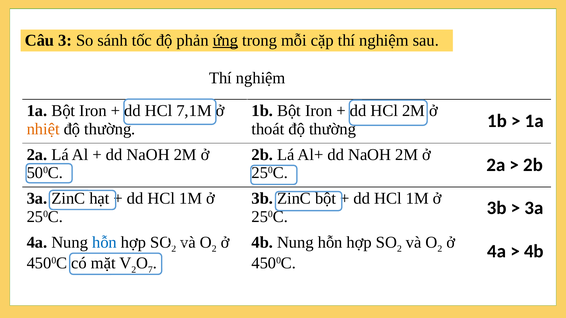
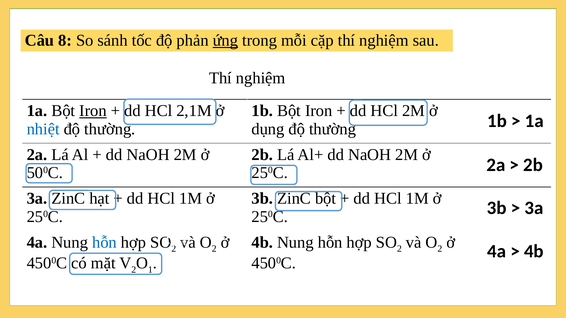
3: 3 -> 8 (65, 40)
Iron underline: none -> present (93, 111)
7,1M: 7,1M -> 2,1M (194, 111)
nhiệt colour: orange -> blue (43, 129)
thoát: thoát -> dụng (268, 129)
7: 7 -> 1 (150, 270)
